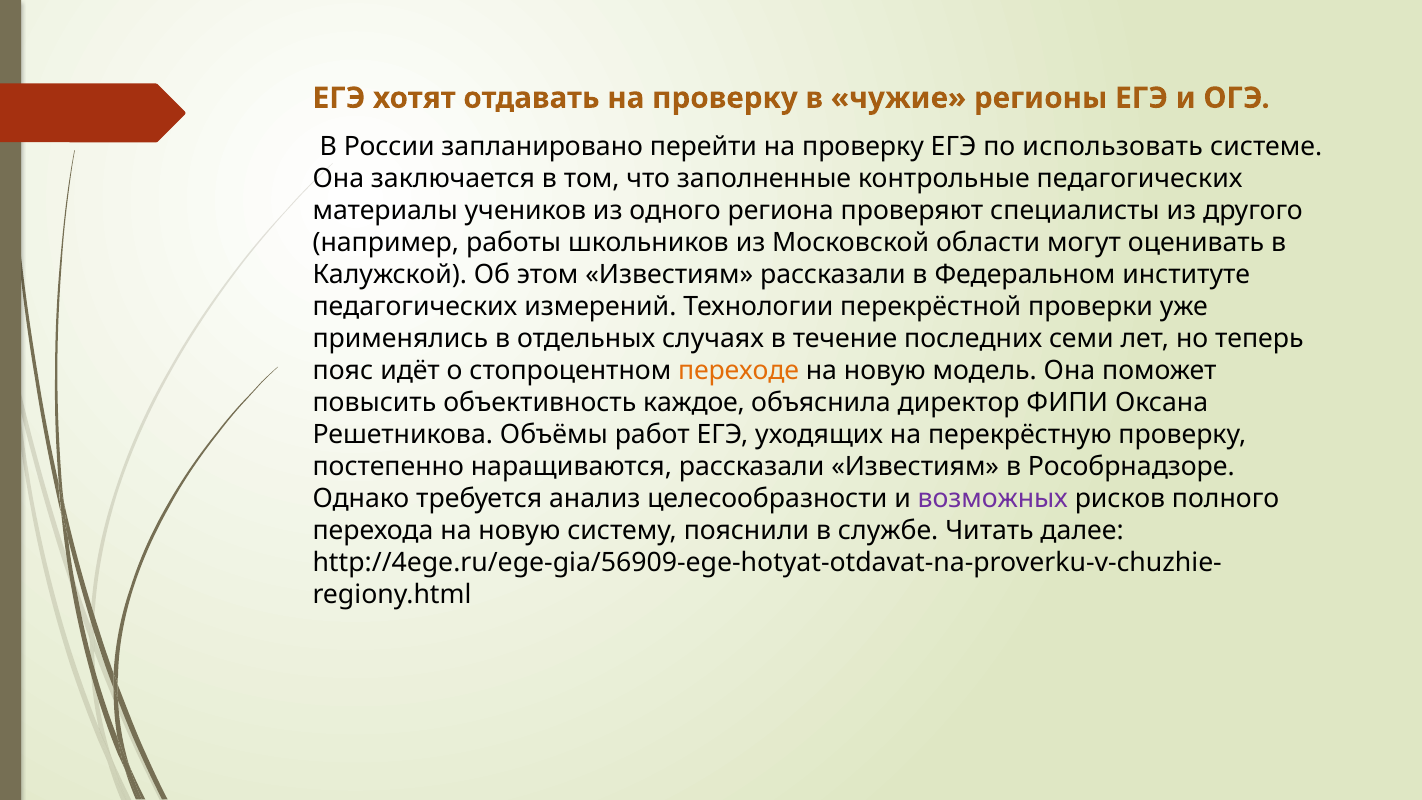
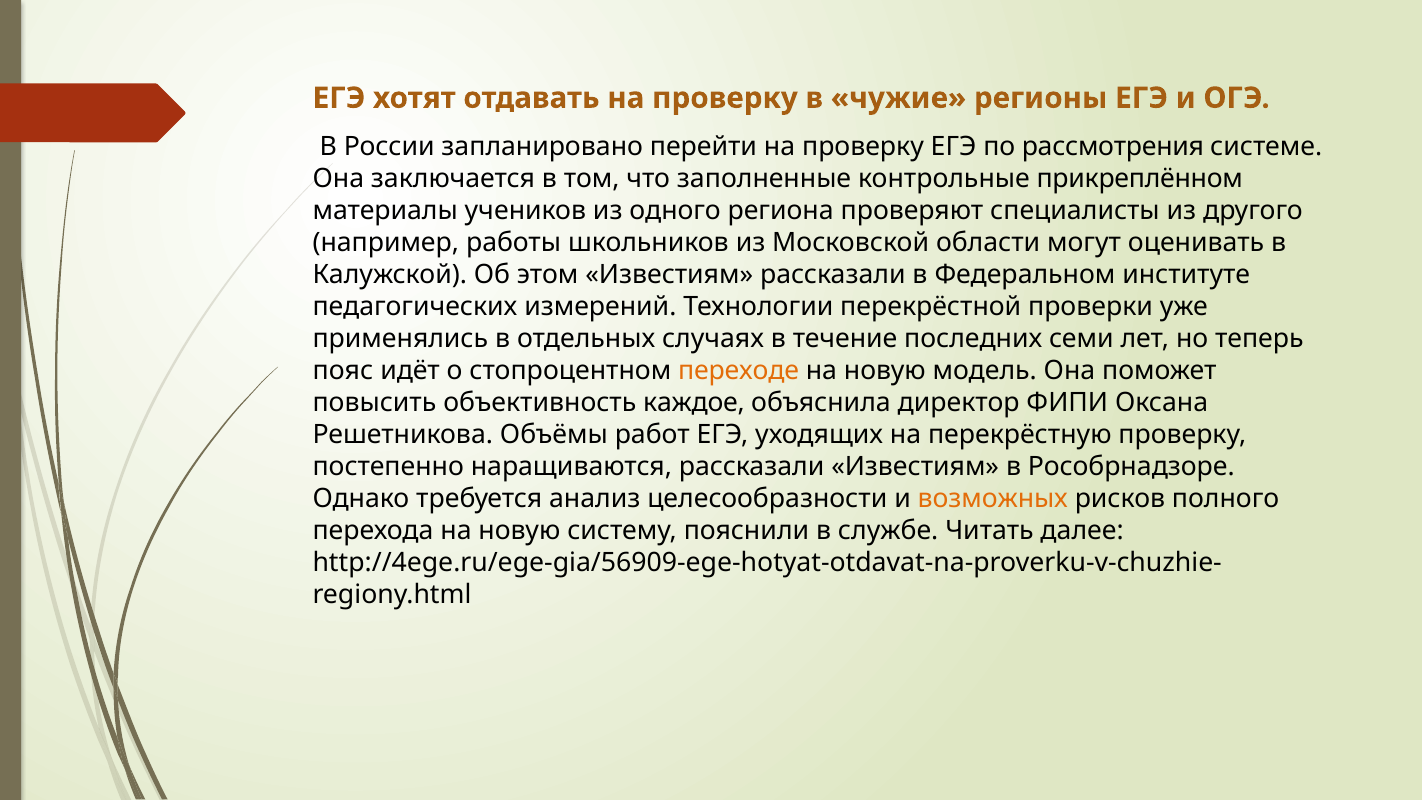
использовать: использовать -> рассмотрения (1113, 146)
контрольные педагогических: педагогических -> прикреплённом (1140, 178)
возможных colour: purple -> orange (993, 498)
